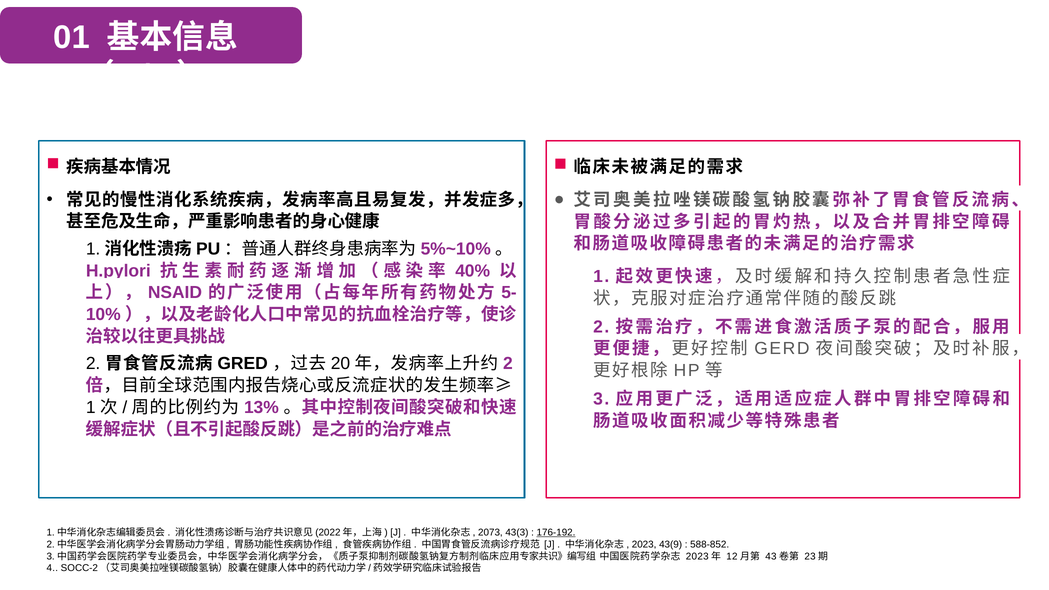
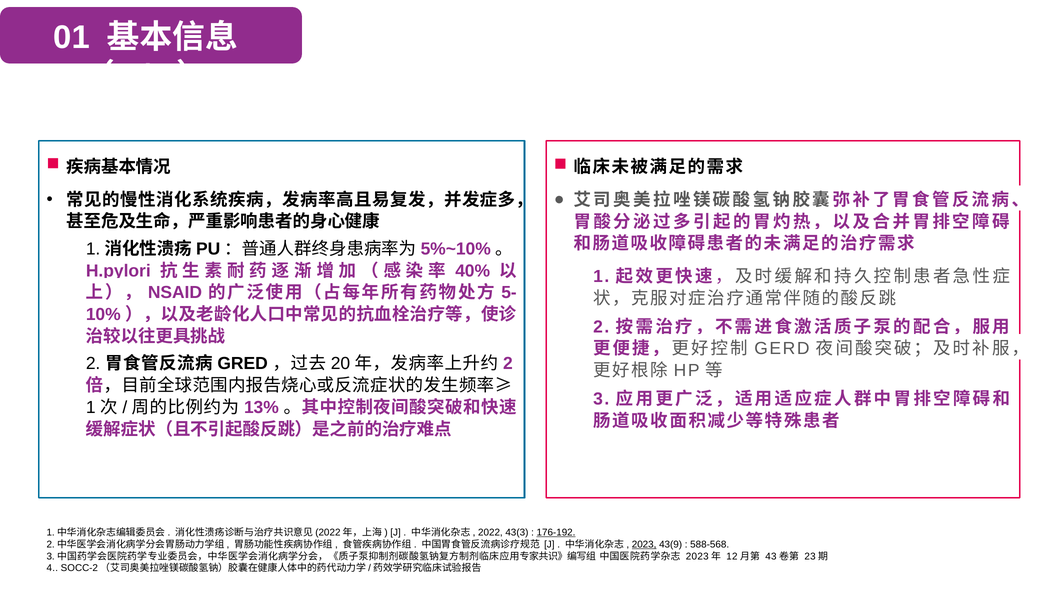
2073: 2073 -> 2022 (490, 533)
2023 underline: none -> present (644, 545)
588-852: 588-852 -> 588-568 (710, 545)
